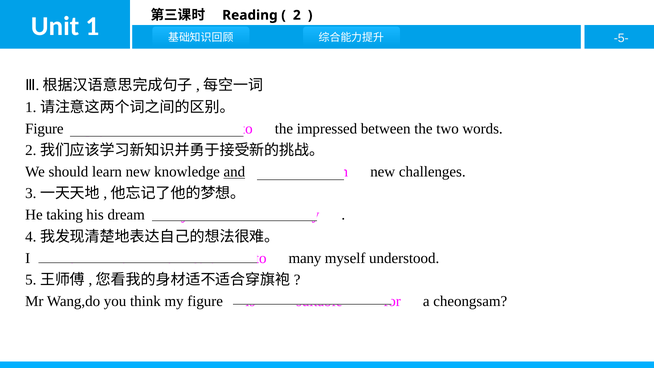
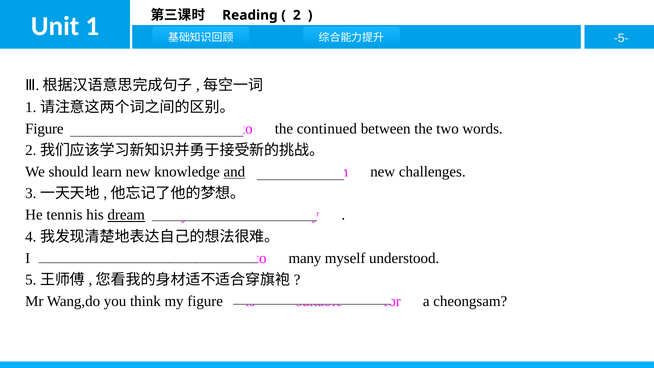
impressed: impressed -> continued (327, 129)
taking: taking -> tennis (64, 215)
dream underline: none -> present (126, 215)
